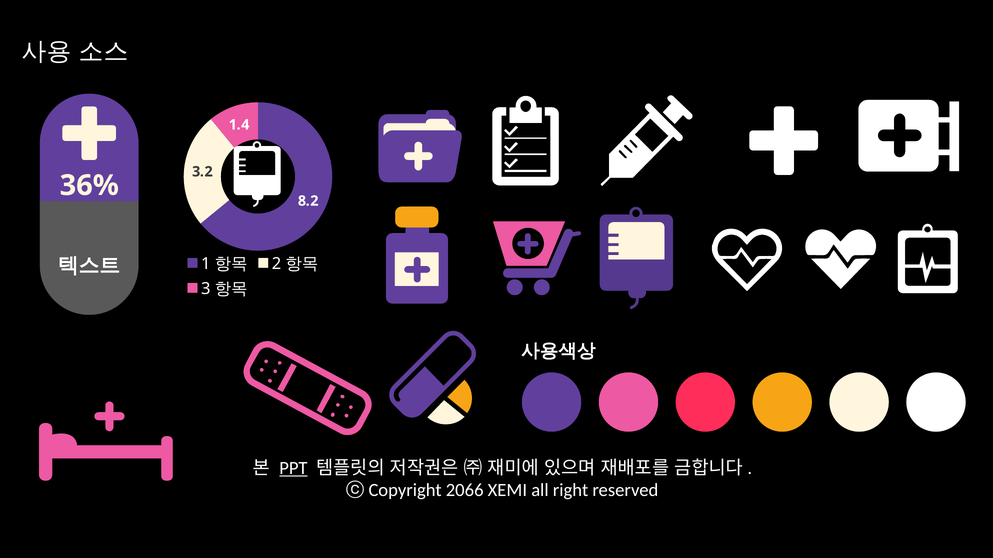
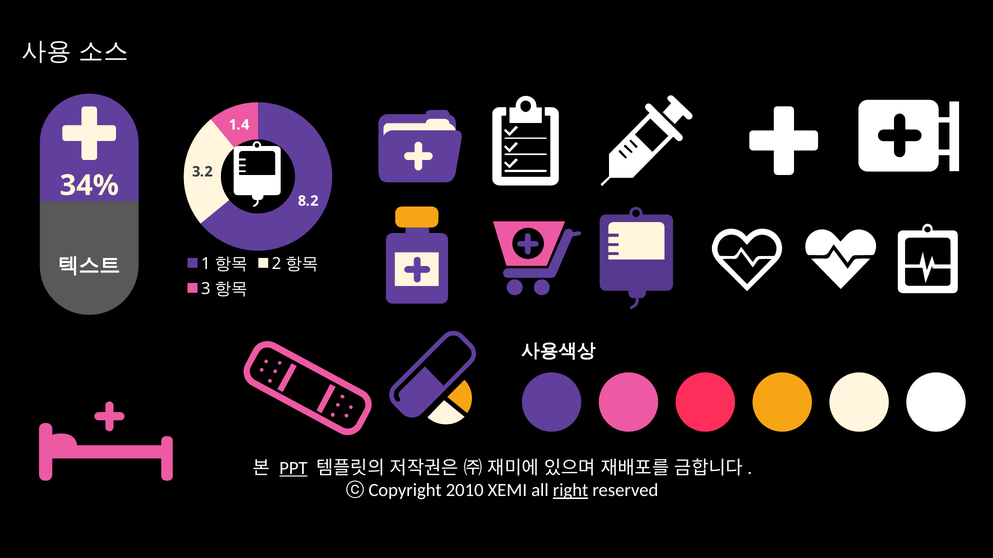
36%: 36% -> 34% (89, 186)
2066: 2066 -> 2010 (465, 491)
right underline: none -> present (571, 491)
